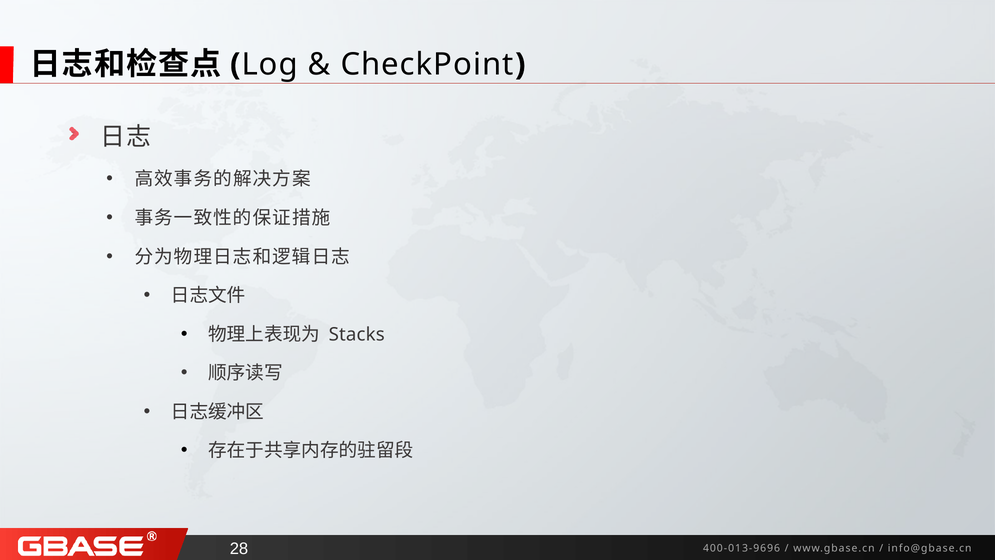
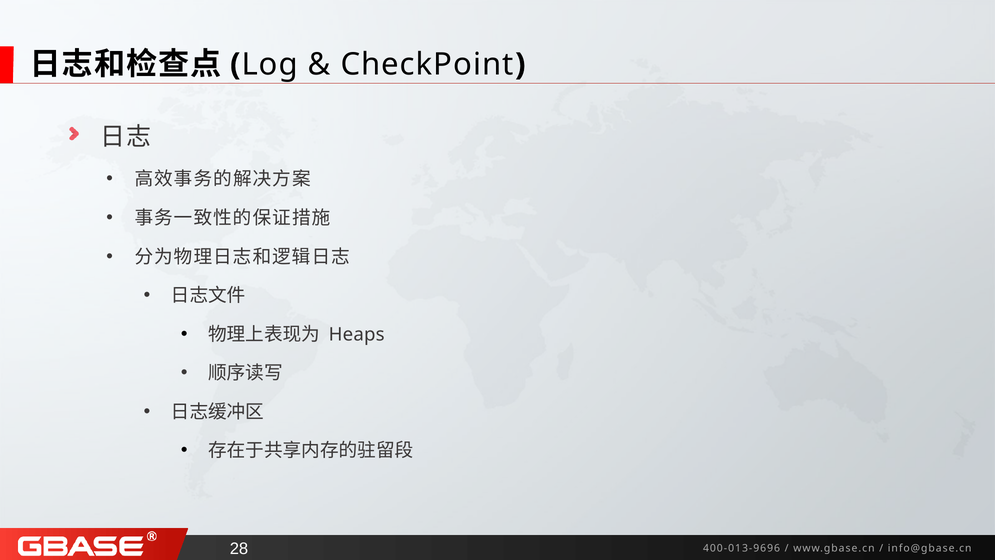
Stacks: Stacks -> Heaps (357, 334)
